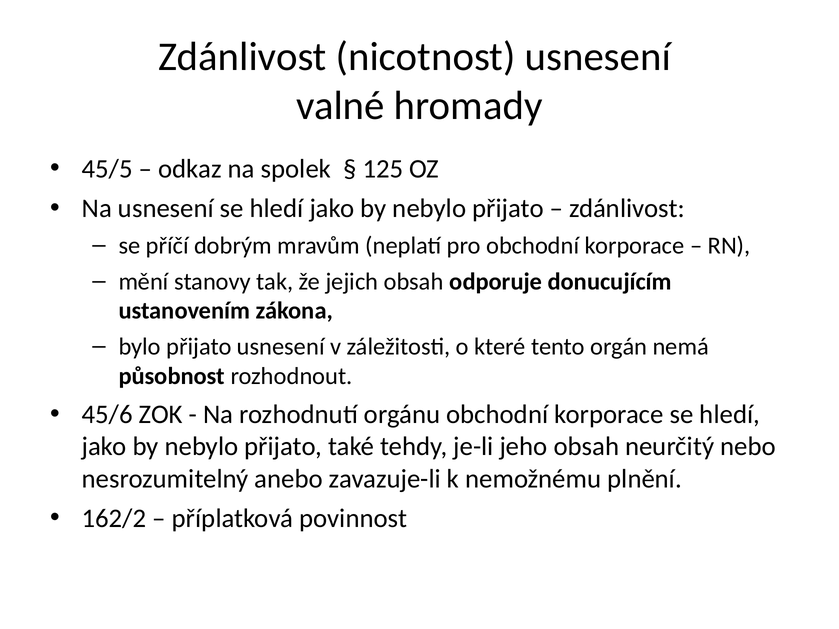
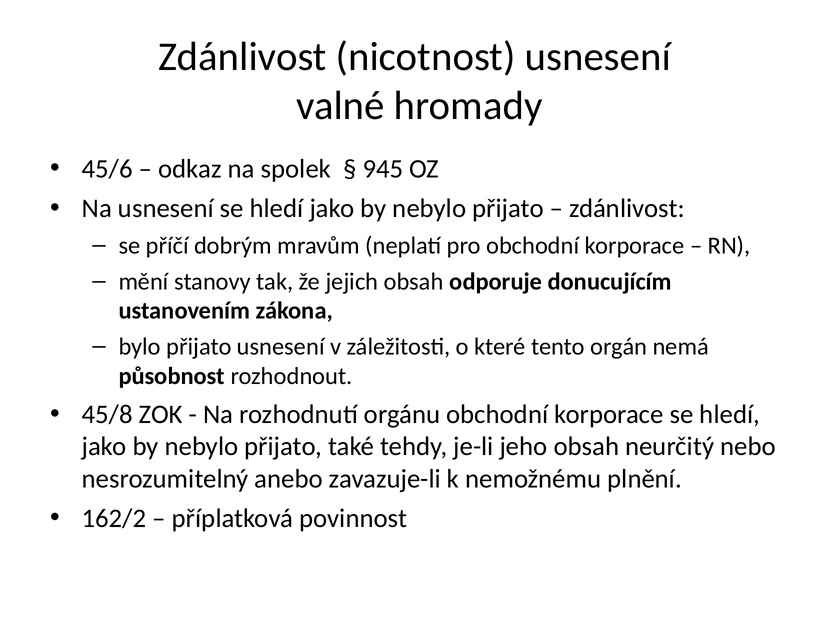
45/5: 45/5 -> 45/6 (107, 169)
125: 125 -> 945 (383, 169)
45/6: 45/6 -> 45/8 (107, 415)
